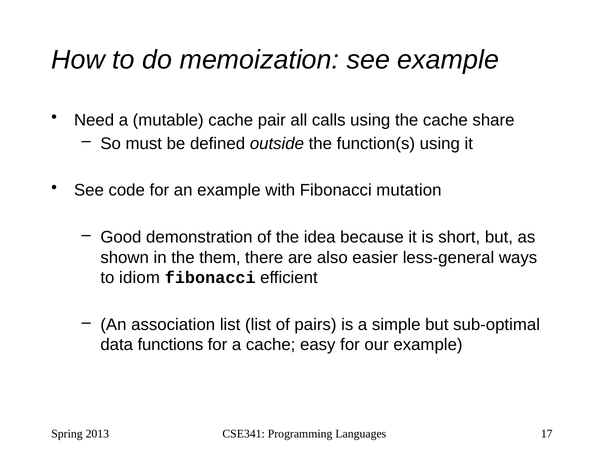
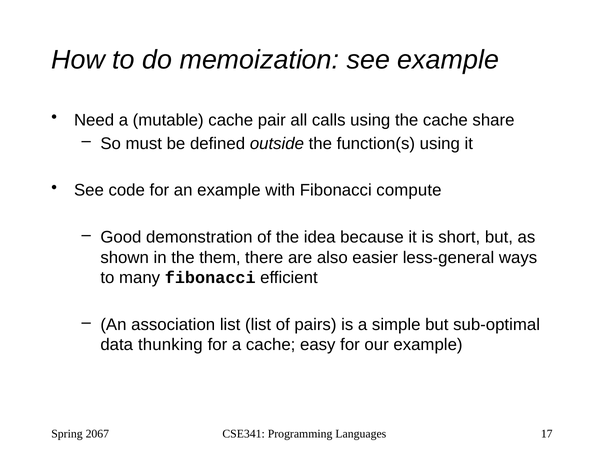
mutation: mutation -> compute (409, 190)
idiom: idiom -> many (140, 278)
functions: functions -> thunking (170, 345)
2013: 2013 -> 2067 (97, 434)
